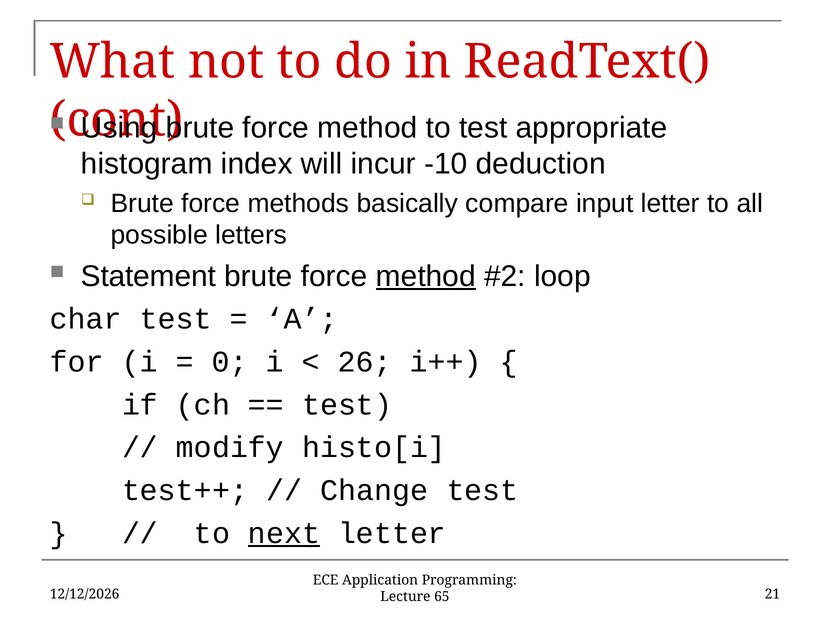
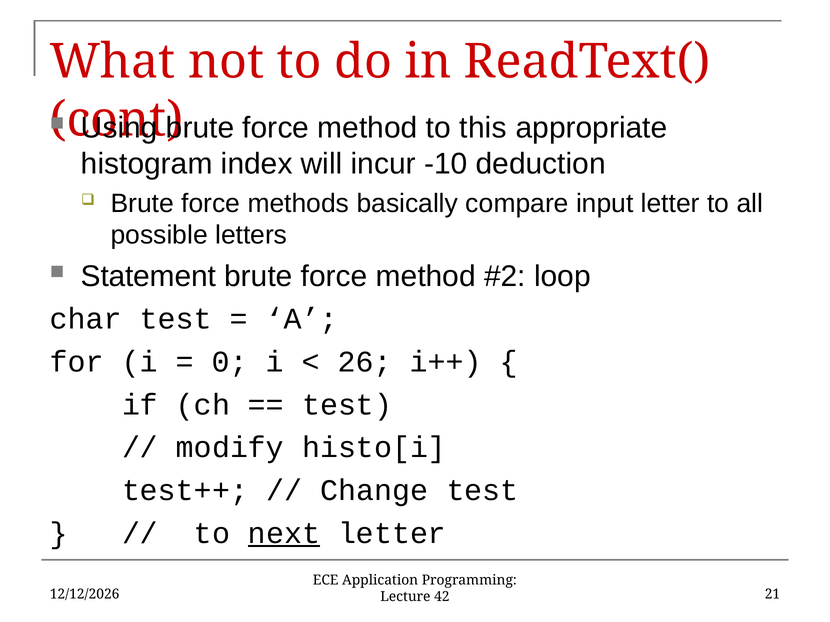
to test: test -> this (483, 128)
method underline: present -> none (426, 276)
65: 65 -> 42 (442, 597)
